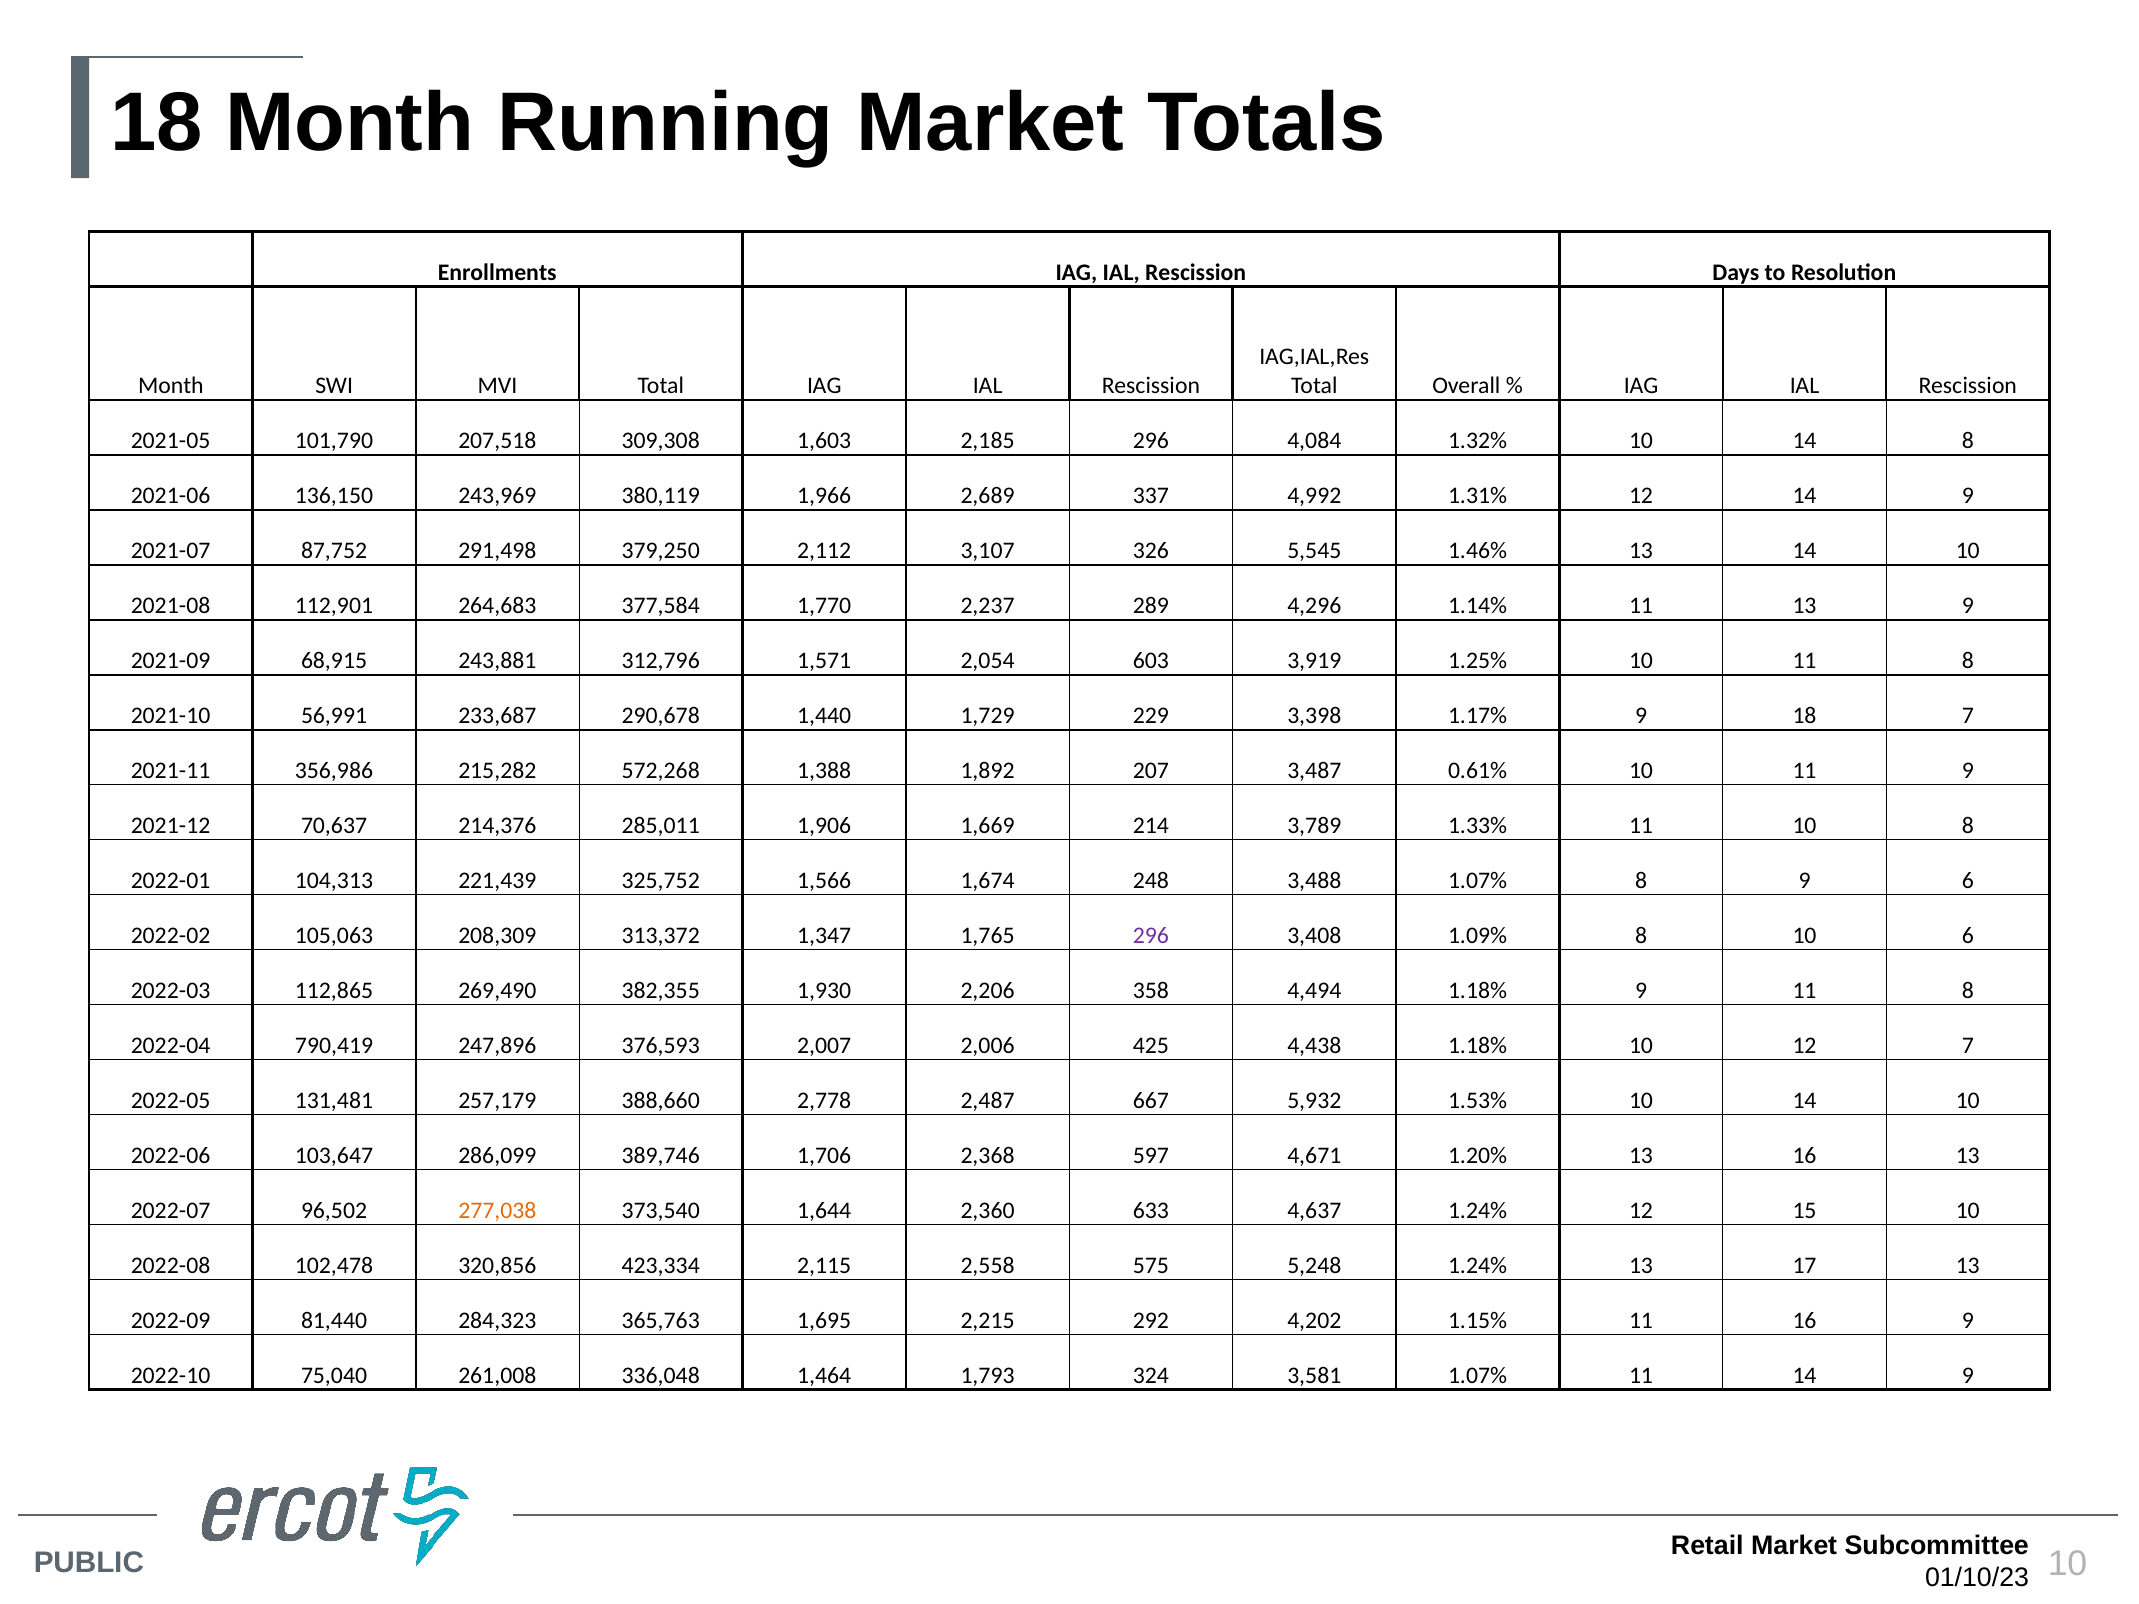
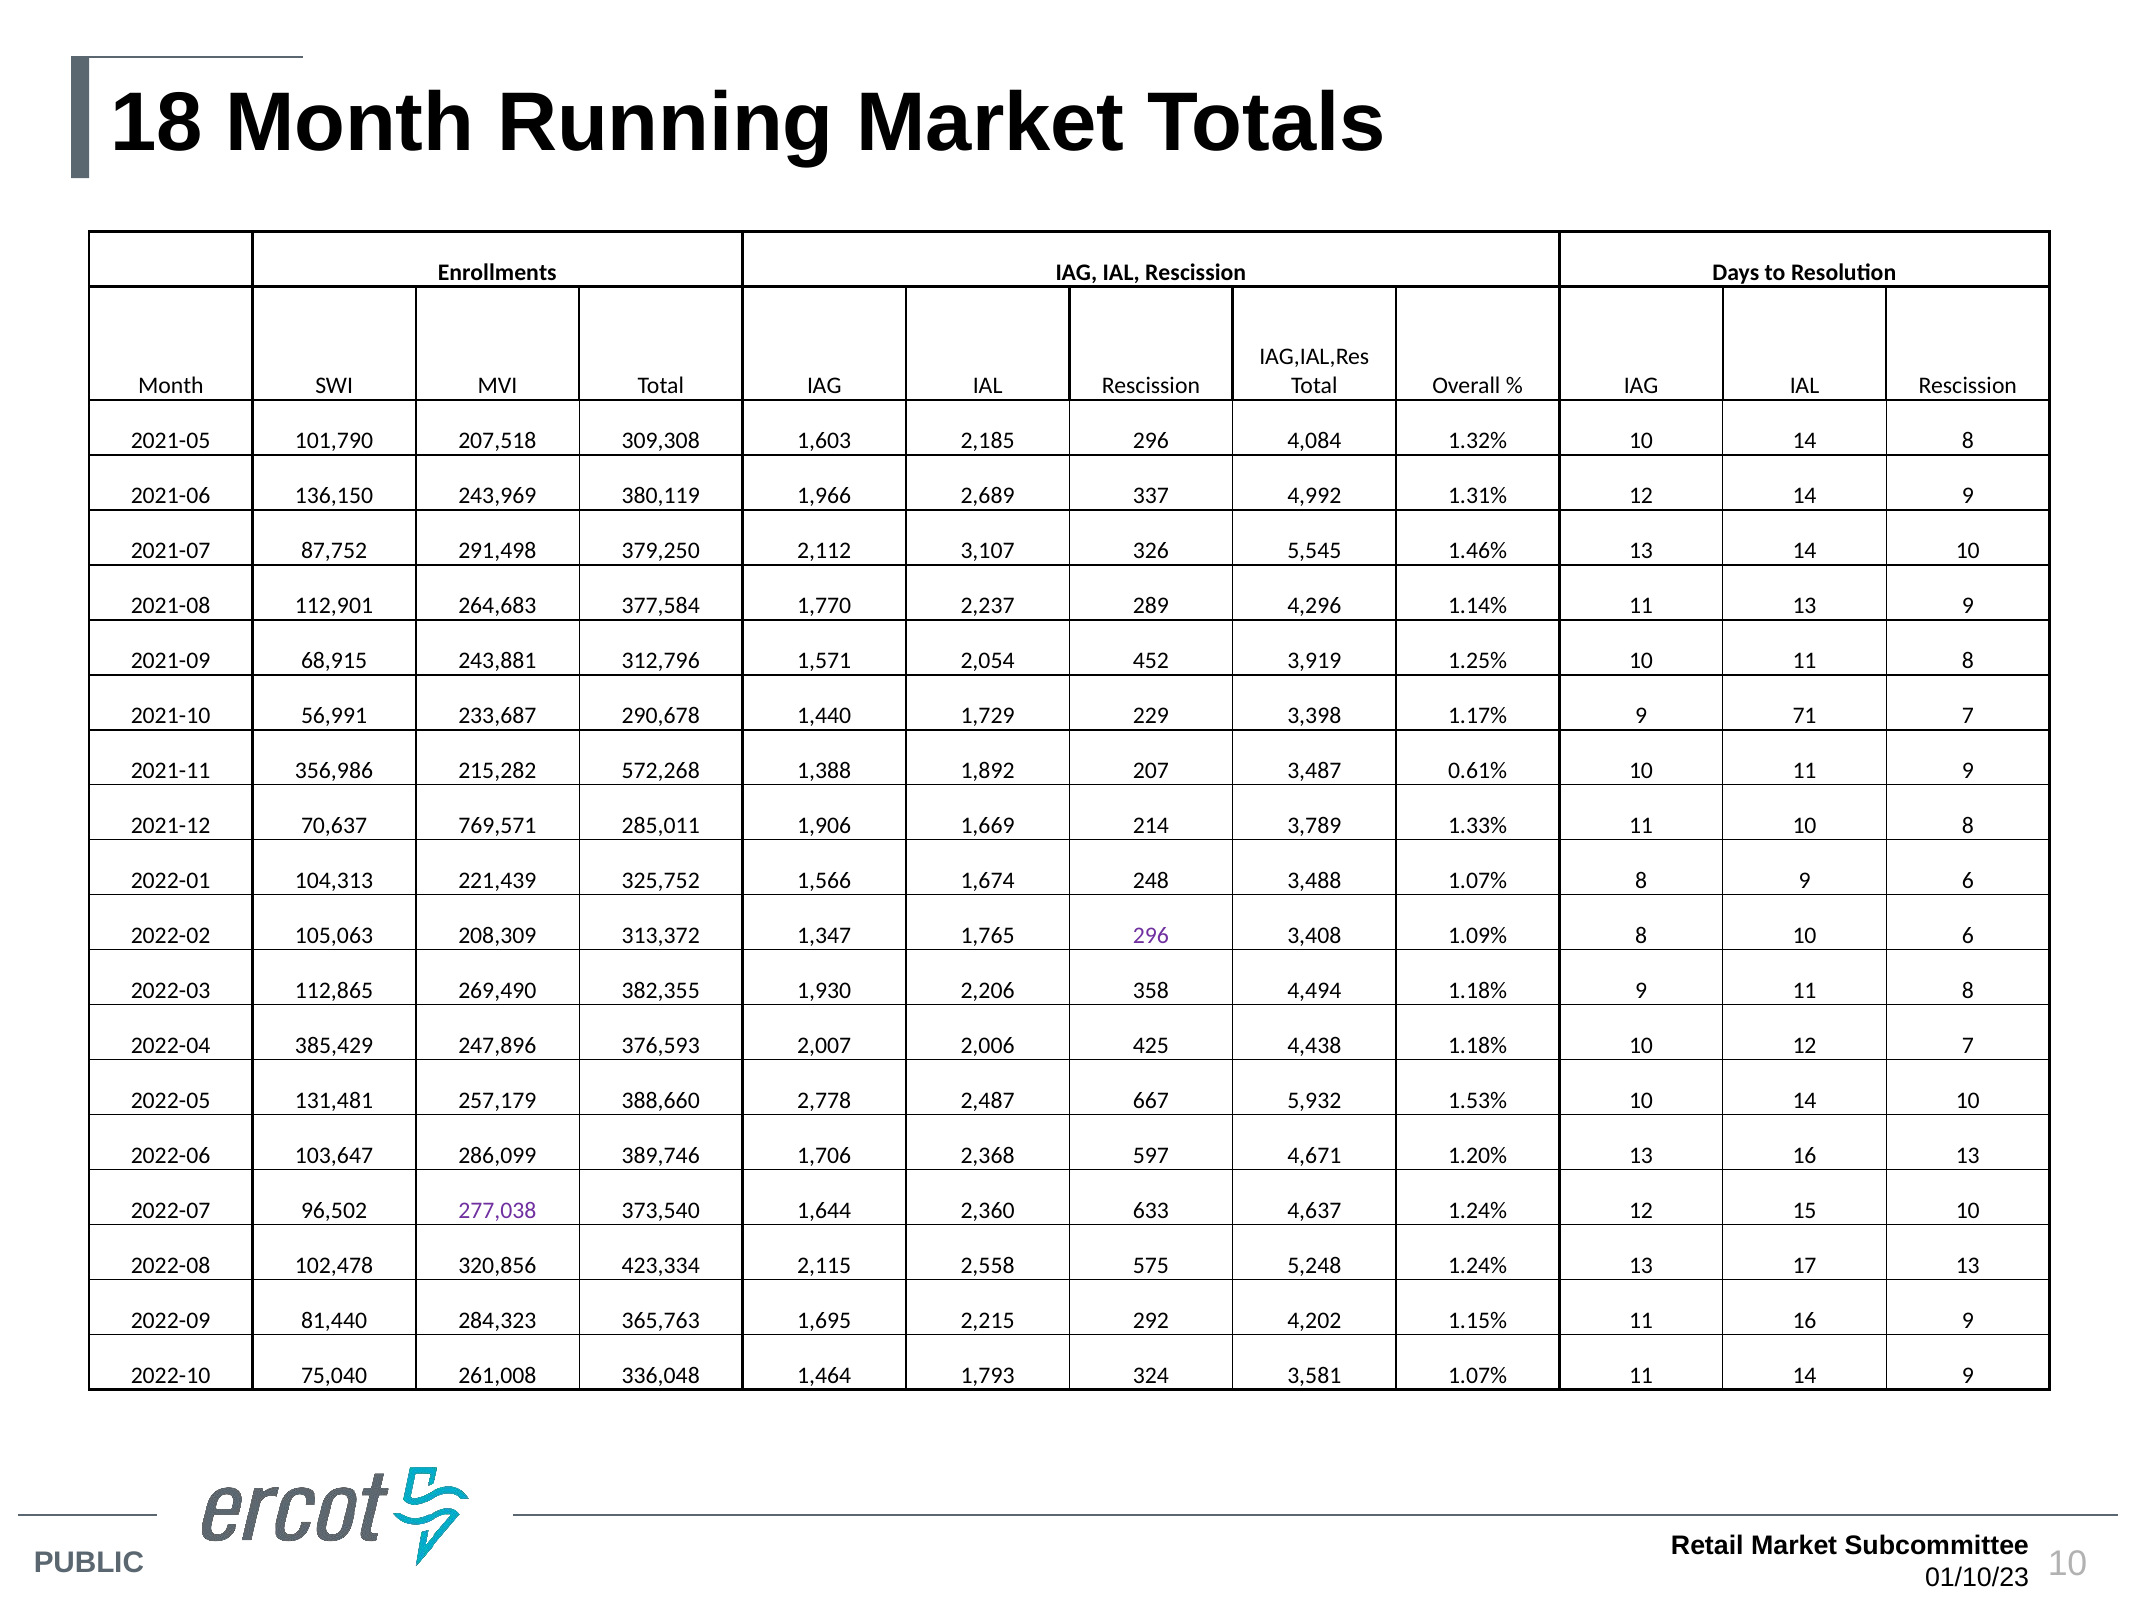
603: 603 -> 452 (1151, 661)
9 18: 18 -> 71 (1805, 716)
214,376: 214,376 -> 769,571 (497, 826)
790,419: 790,419 -> 385,429 (334, 1046)
277,038 colour: orange -> purple (497, 1211)
